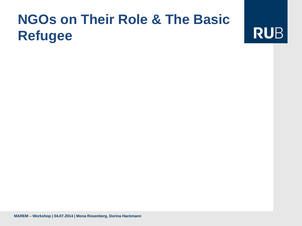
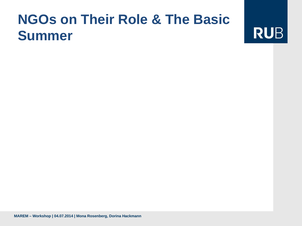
Refugee: Refugee -> Summer (45, 36)
